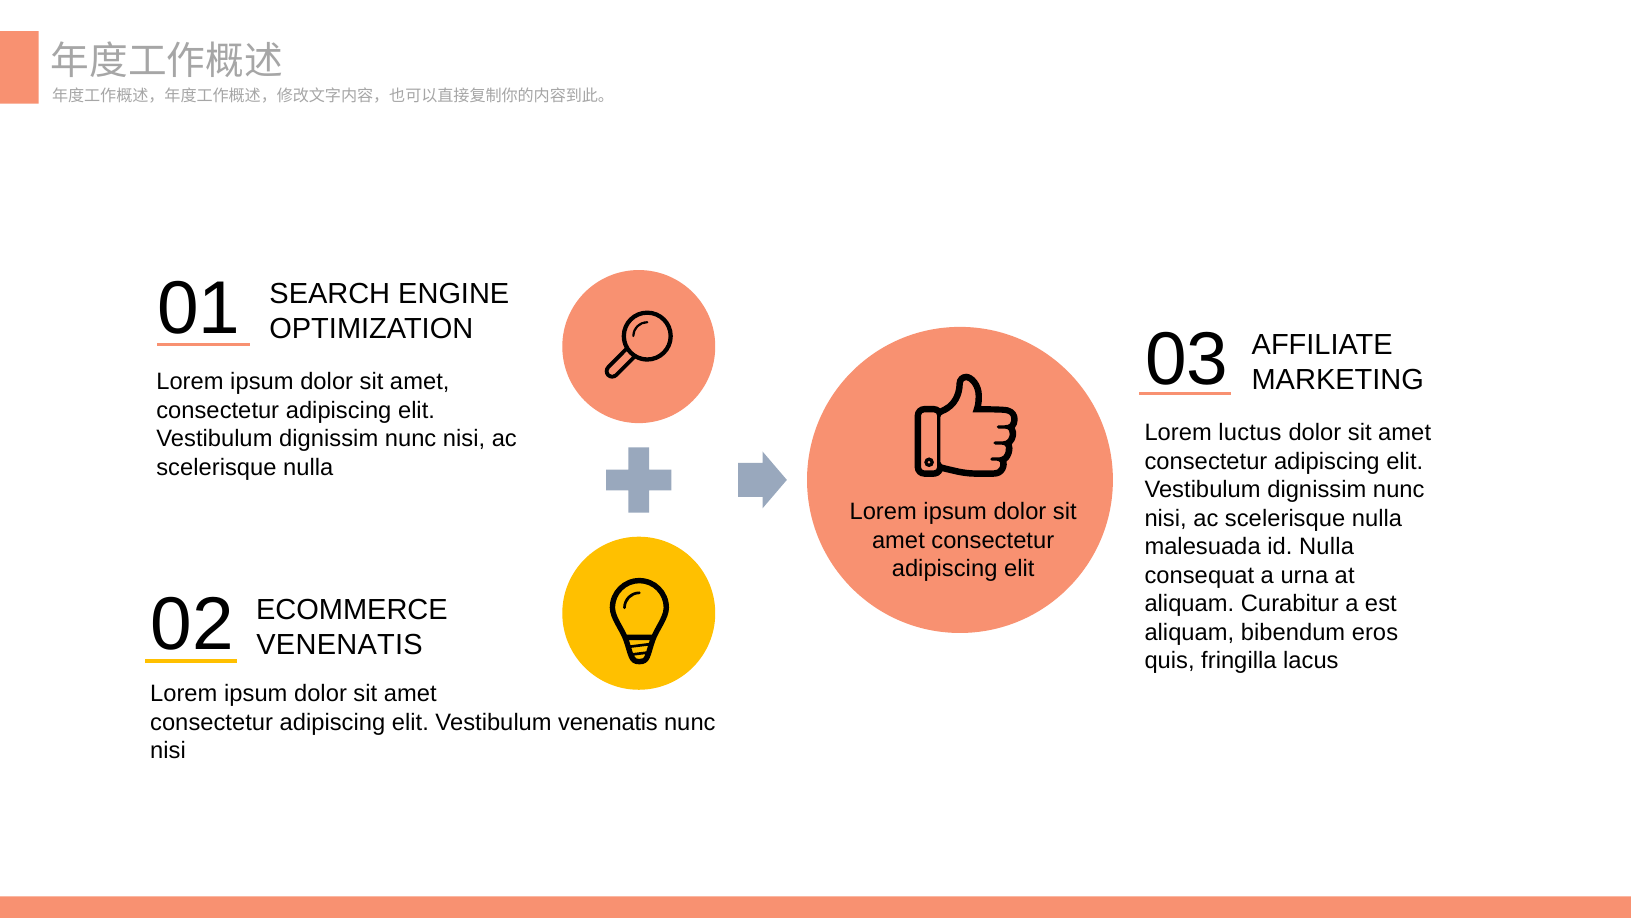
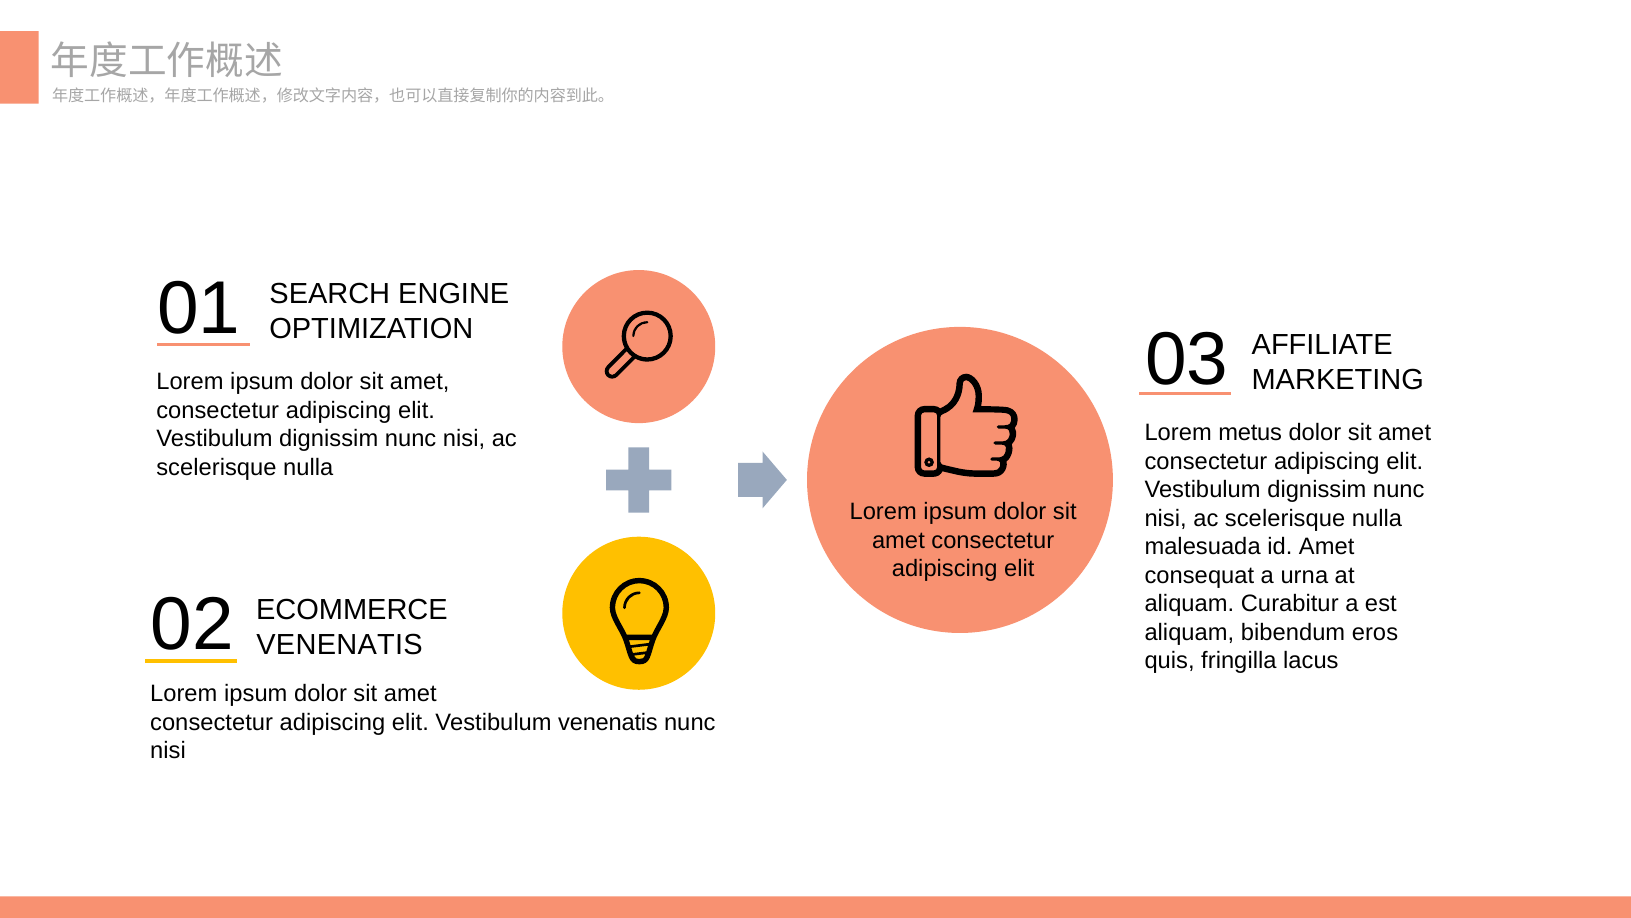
luctus: luctus -> metus (1250, 432)
id Nulla: Nulla -> Amet (1327, 546)
